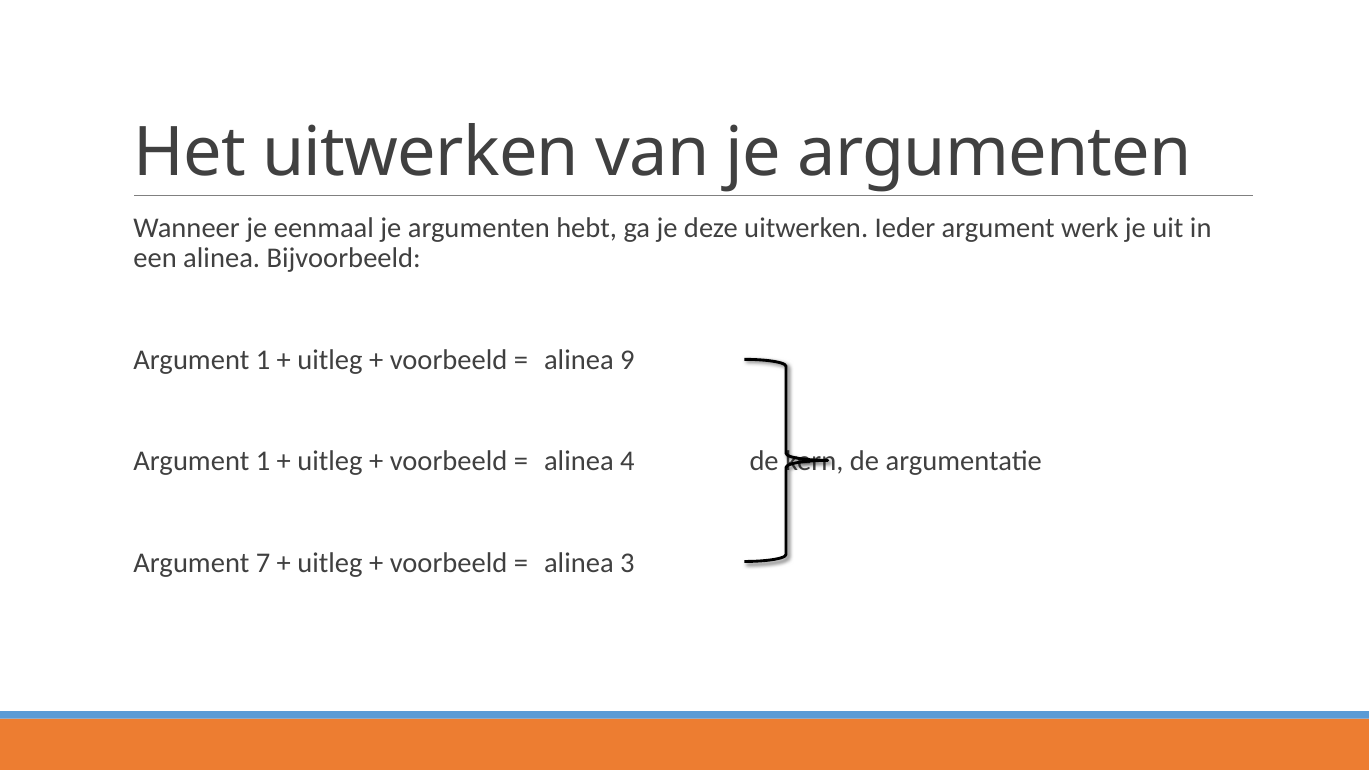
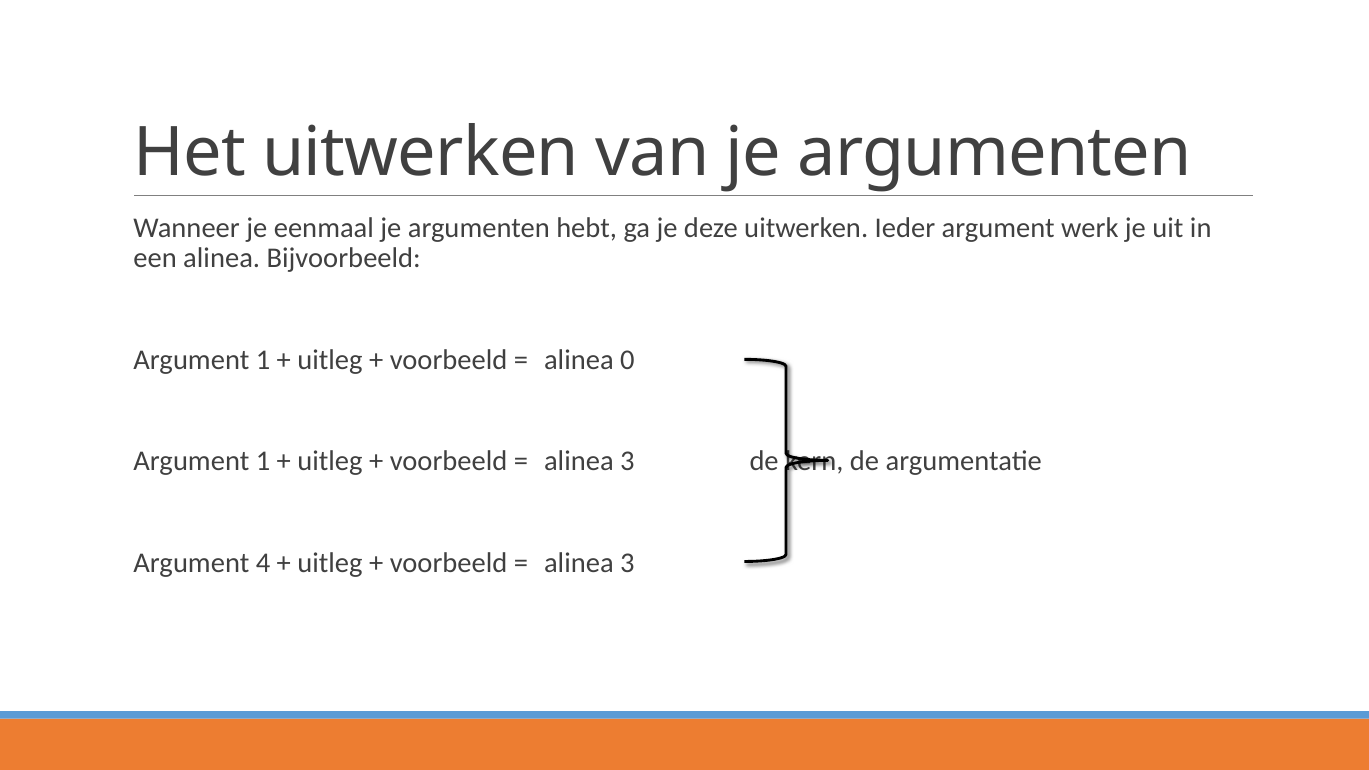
9: 9 -> 0 (627, 360)
4: 4 -> 3 (627, 462)
7: 7 -> 4 (263, 563)
